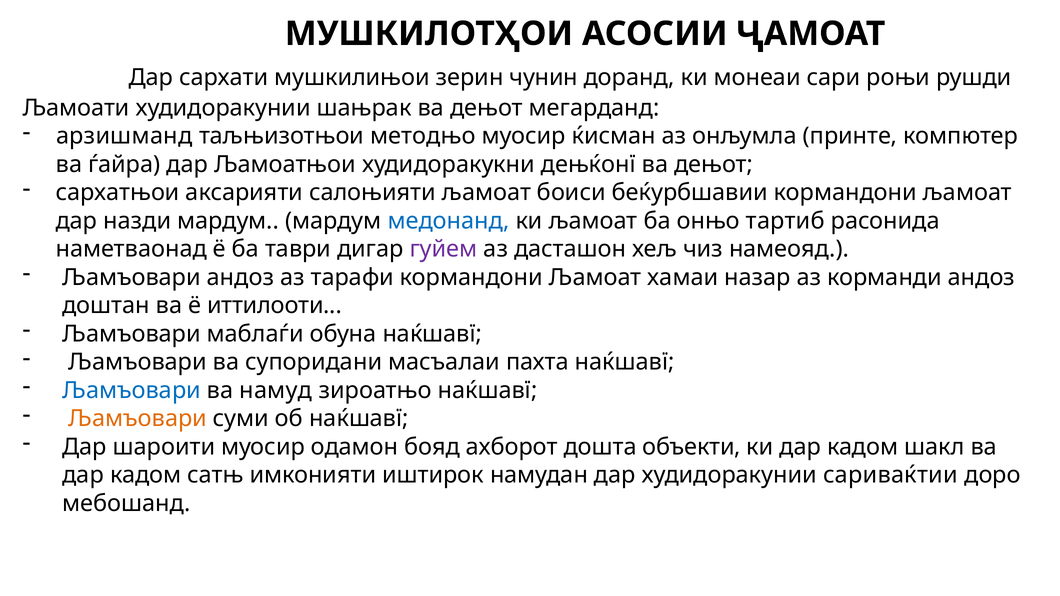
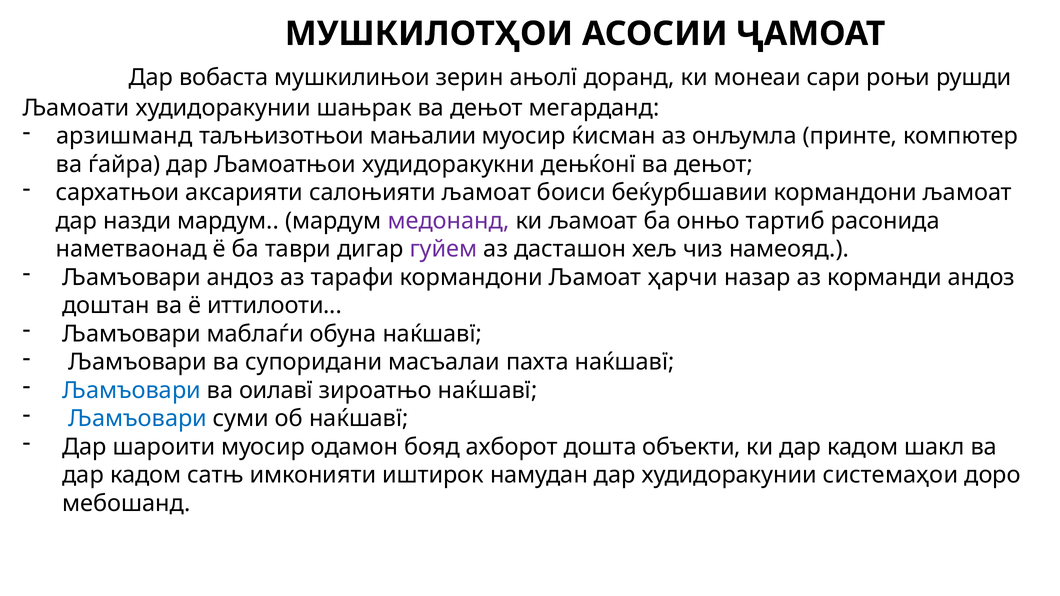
сархати: сархати -> вобаста (224, 78)
чунин: чунин -> ањолї (544, 78)
методњо: методњо -> мањалии (423, 136)
медонанд colour: blue -> purple (449, 221)
хамаи: хамаи -> ҳарчи (683, 278)
намуд: намуд -> оилавї (276, 391)
Љамъовари colour: orange -> blue (138, 419)
сариваќтии: сариваќтии -> системаҳои (891, 475)
